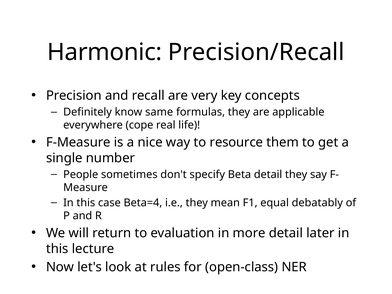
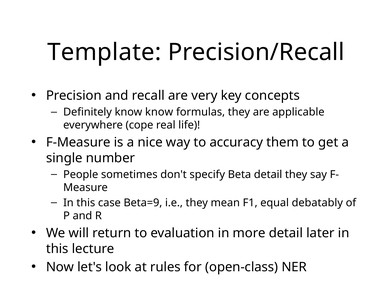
Harmonic: Harmonic -> Template (104, 52)
know same: same -> know (159, 112)
resource: resource -> accuracy (236, 142)
Beta=4: Beta=4 -> Beta=9 (143, 203)
